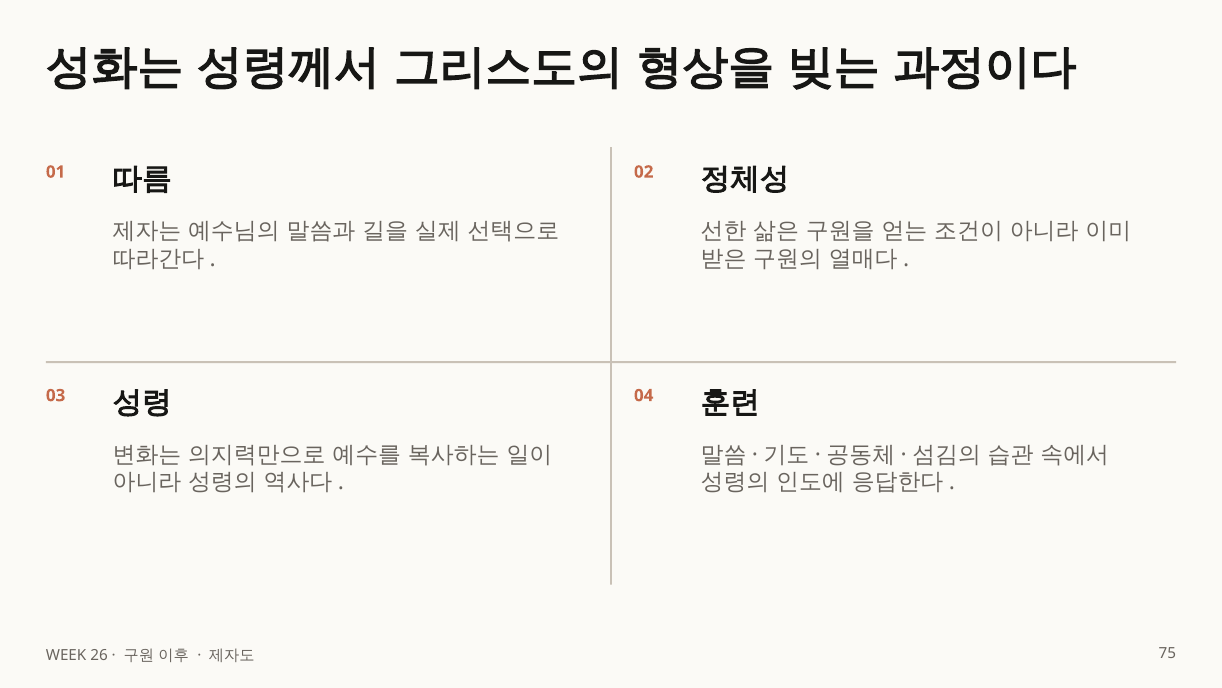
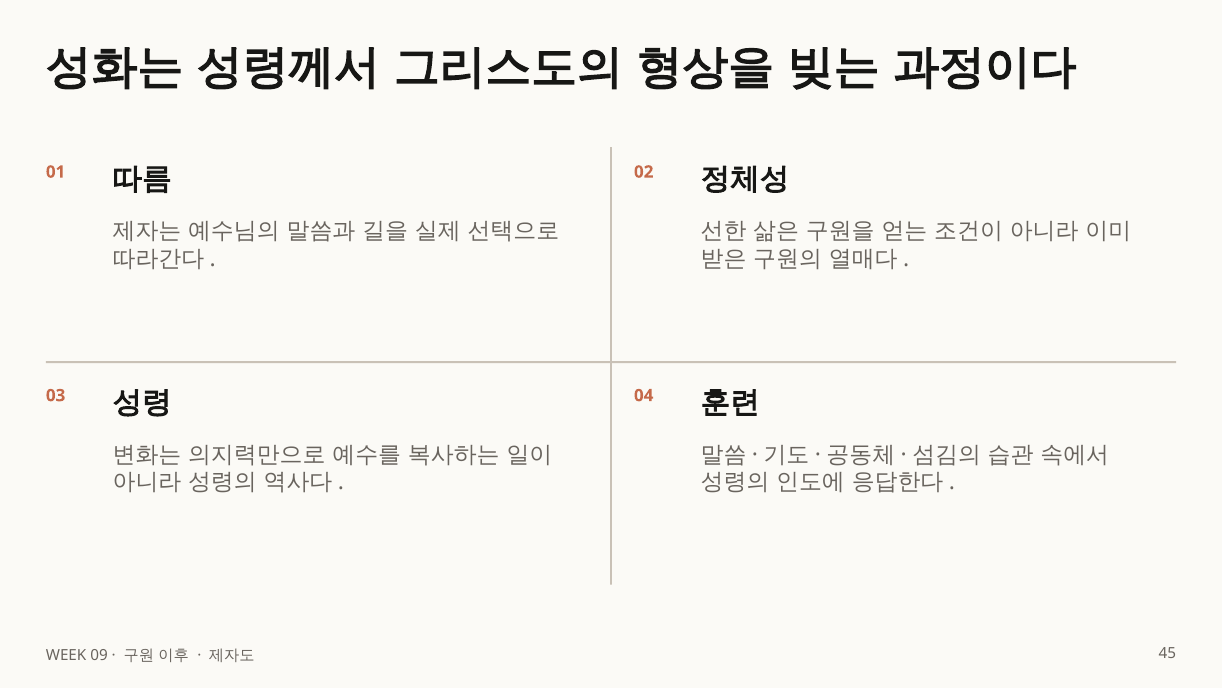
26: 26 -> 09 (99, 654)
75: 75 -> 45 (1167, 652)
